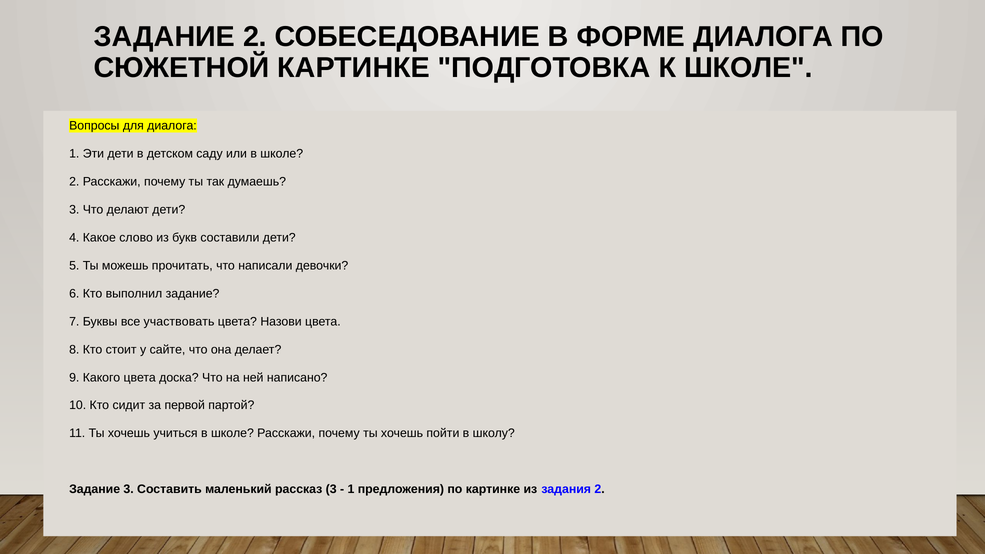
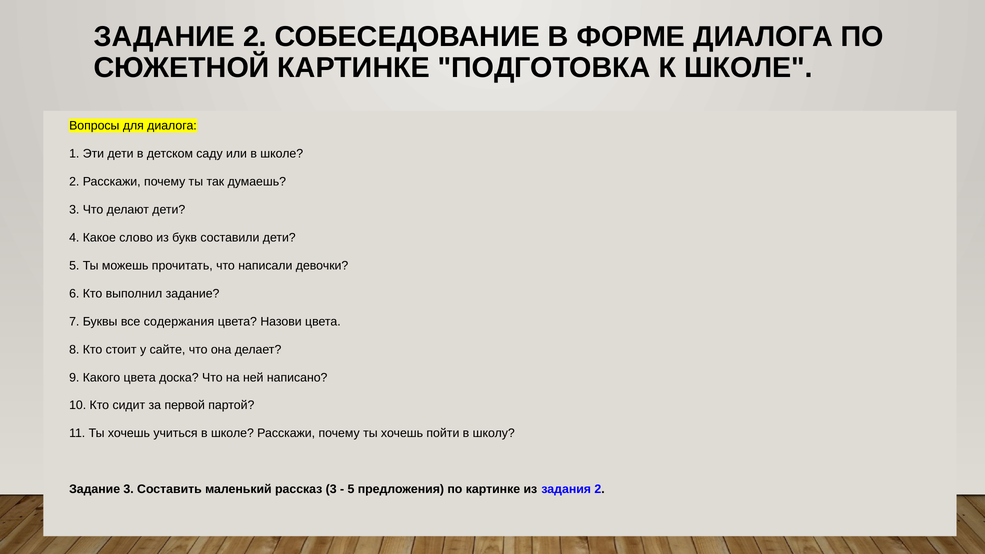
участвовать: участвовать -> содержания (179, 322)
1: 1 -> 5 (351, 489)
